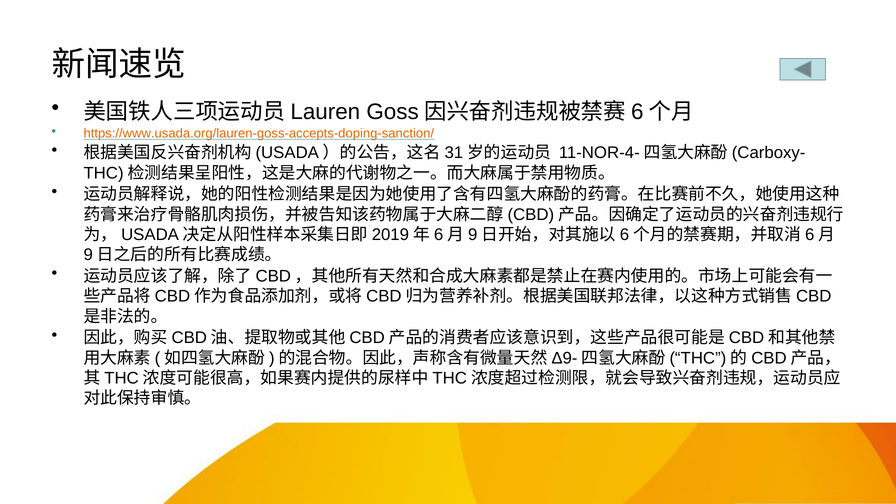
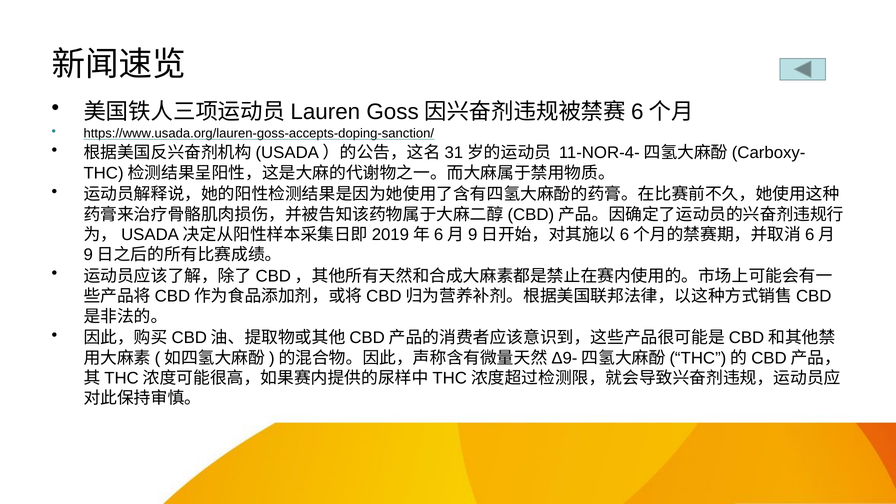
https://www.usada.org/lauren-goss-accepts-doping-sanction/ colour: orange -> black (259, 134)
